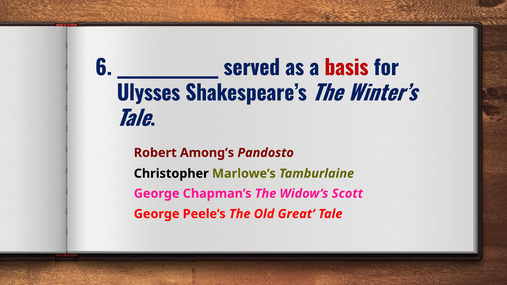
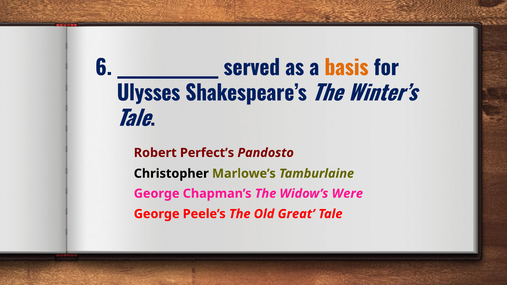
basis colour: red -> orange (346, 68)
Among’s: Among’s -> Perfect’s (207, 153)
Scott: Scott -> Were (347, 194)
